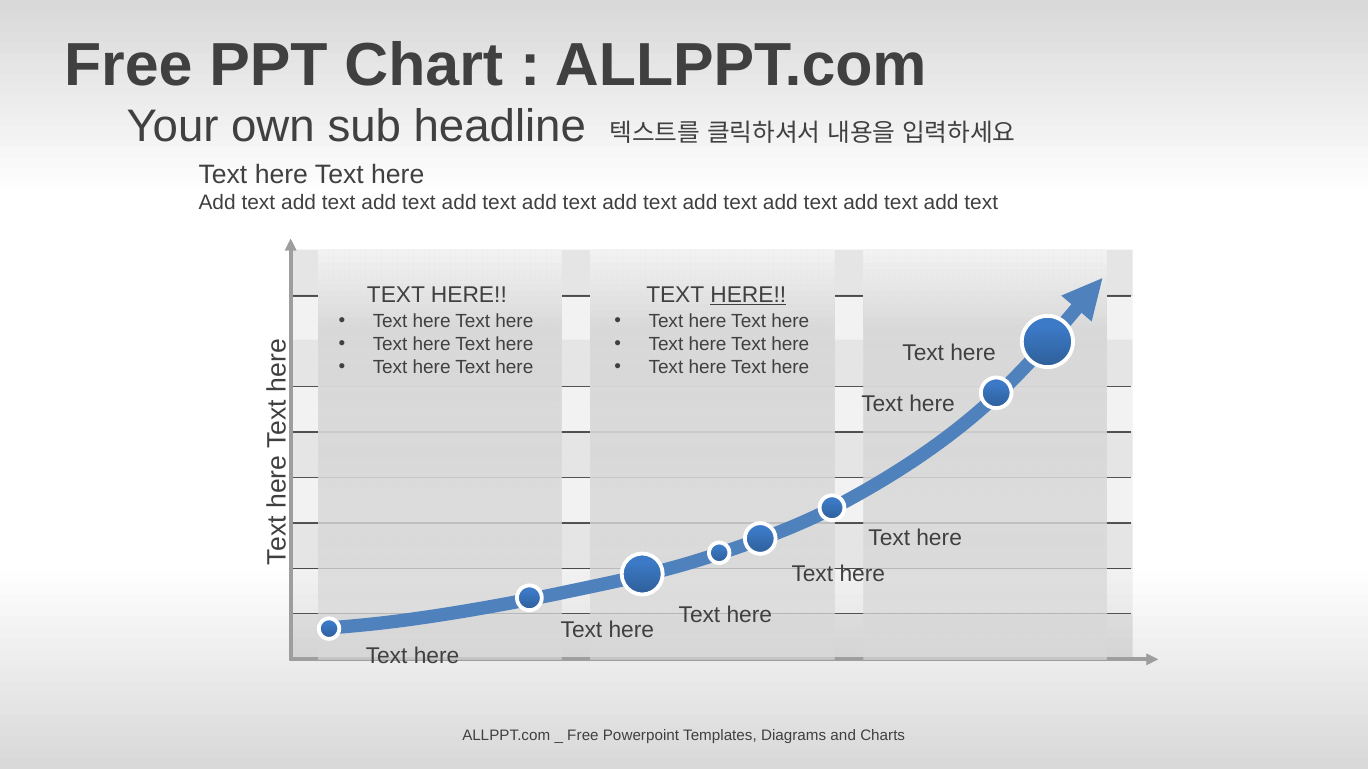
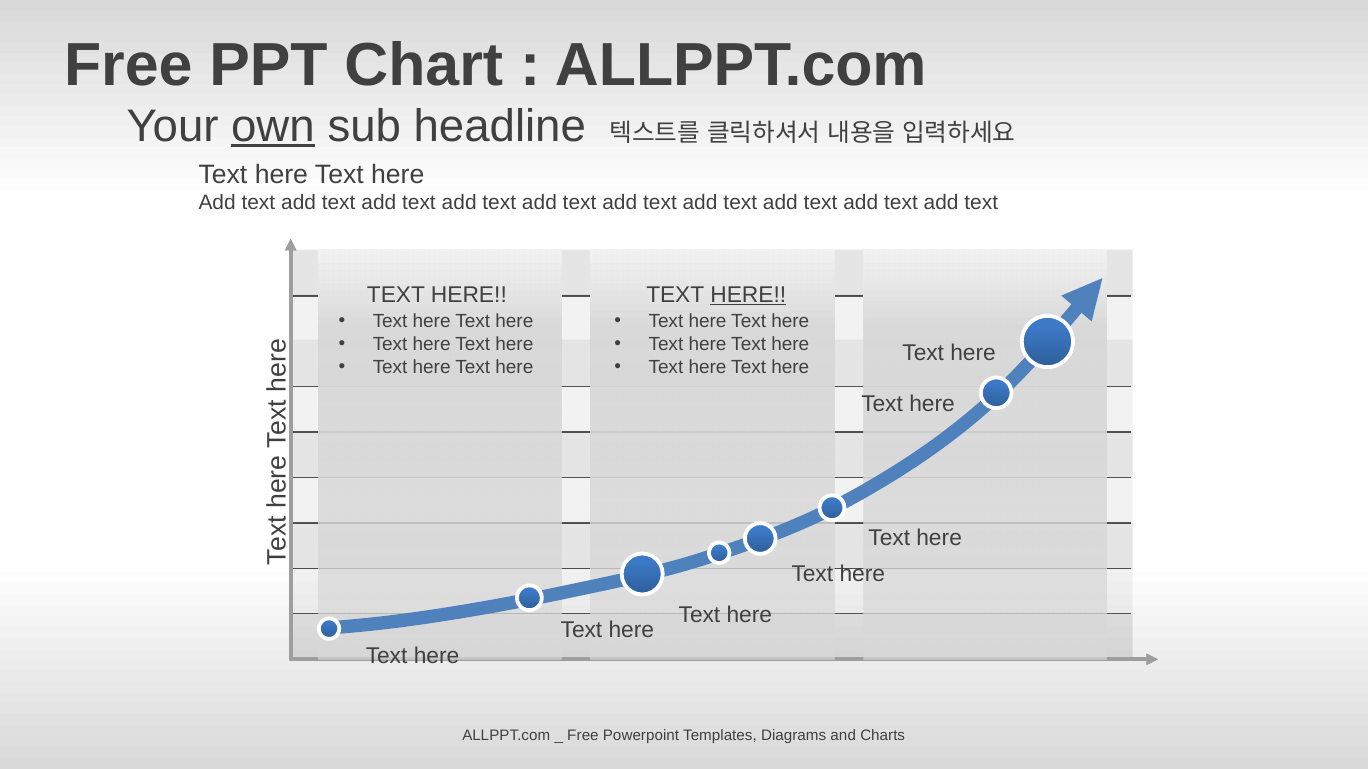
own underline: none -> present (273, 126)
